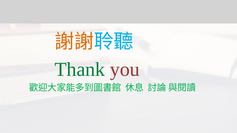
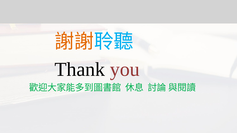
Thank colour: green -> black (80, 70)
